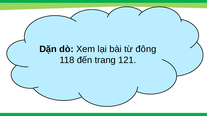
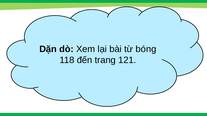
đông: đông -> bóng (146, 49)
